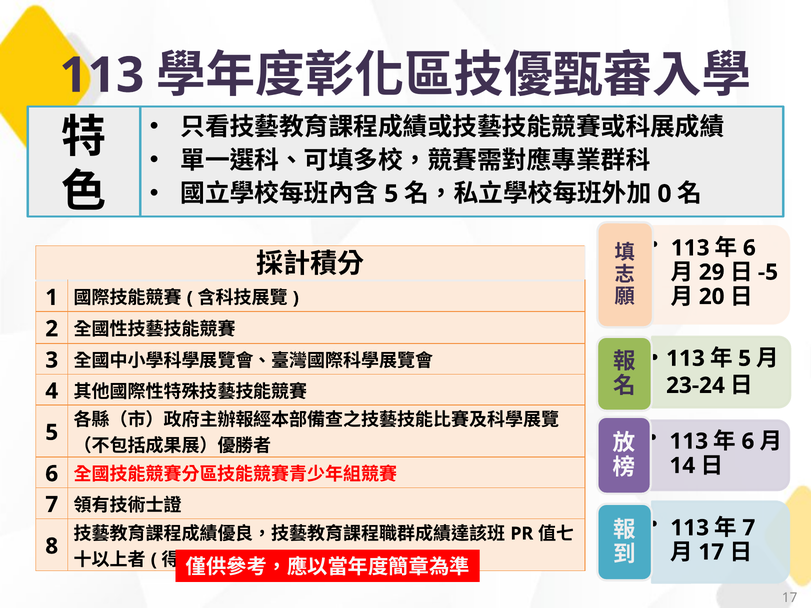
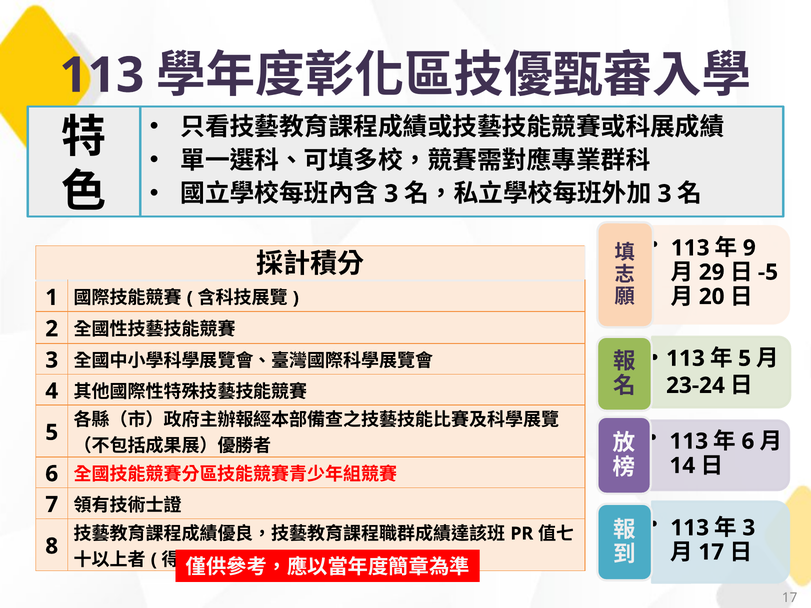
5: 5 -> 3 (391, 194)
0: 0 -> 3 (664, 194)
6: 6 -> 9 (749, 248)
7: 7 -> 3 (749, 528)
